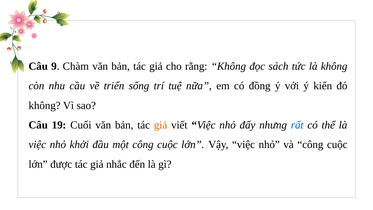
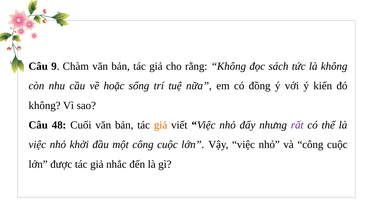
triển: triển -> hoặc (114, 86)
19: 19 -> 48 (59, 125)
rất colour: blue -> purple (297, 125)
